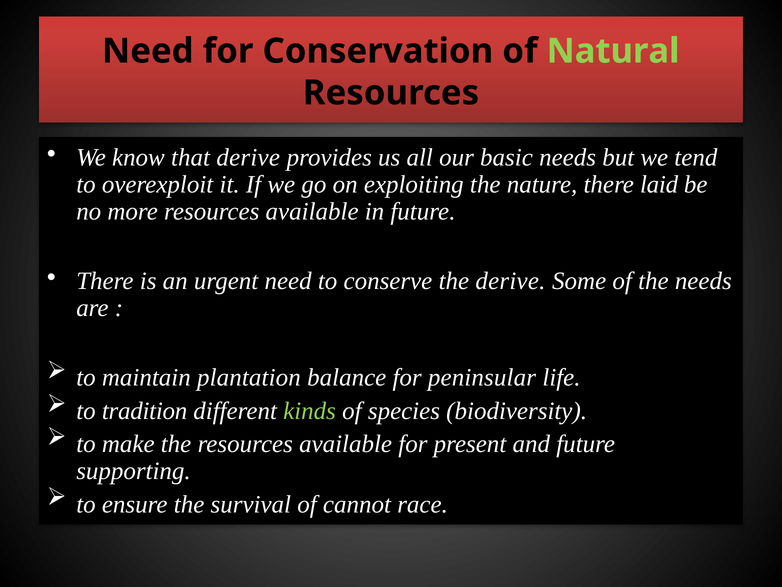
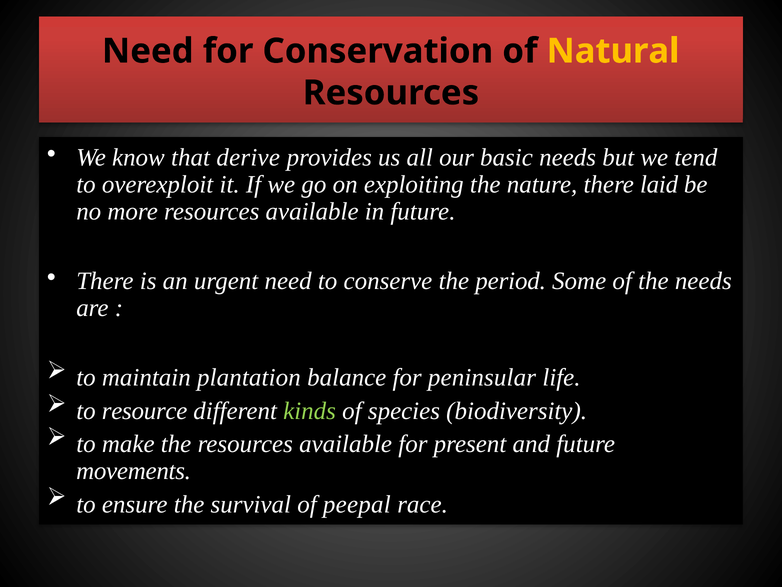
Natural colour: light green -> yellow (613, 51)
the derive: derive -> period (511, 281)
tradition: tradition -> resource (145, 410)
supporting: supporting -> movements (134, 471)
cannot: cannot -> peepal (357, 504)
